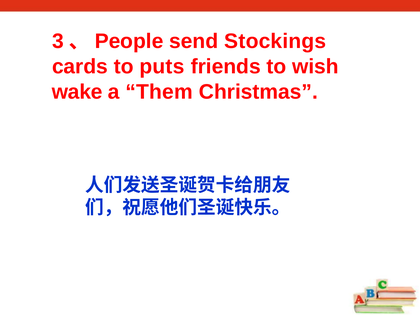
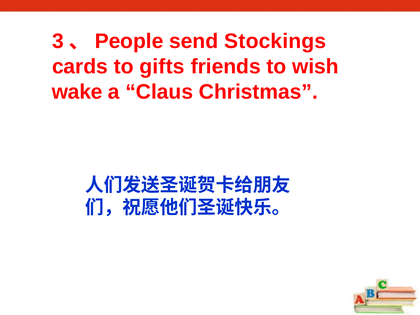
puts: puts -> gifts (162, 67)
Them: Them -> Claus (159, 92)
